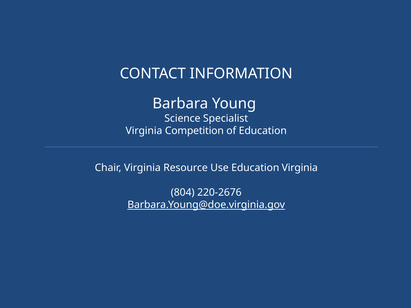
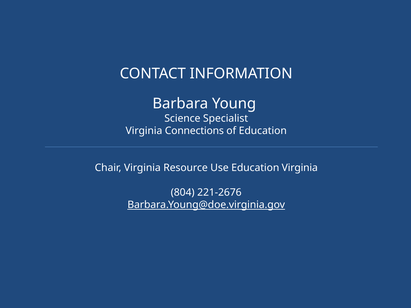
Competition: Competition -> Connections (194, 131)
220-2676: 220-2676 -> 221-2676 (219, 192)
